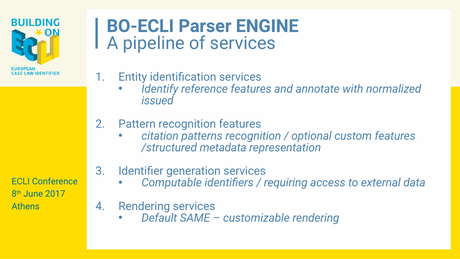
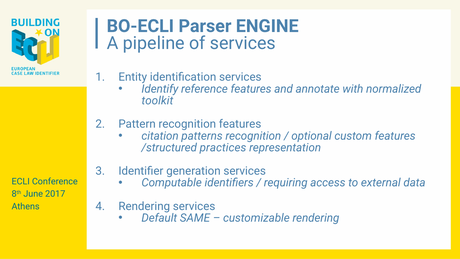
issued: issued -> toolkit (157, 101)
metadata: metadata -> practices (223, 147)
